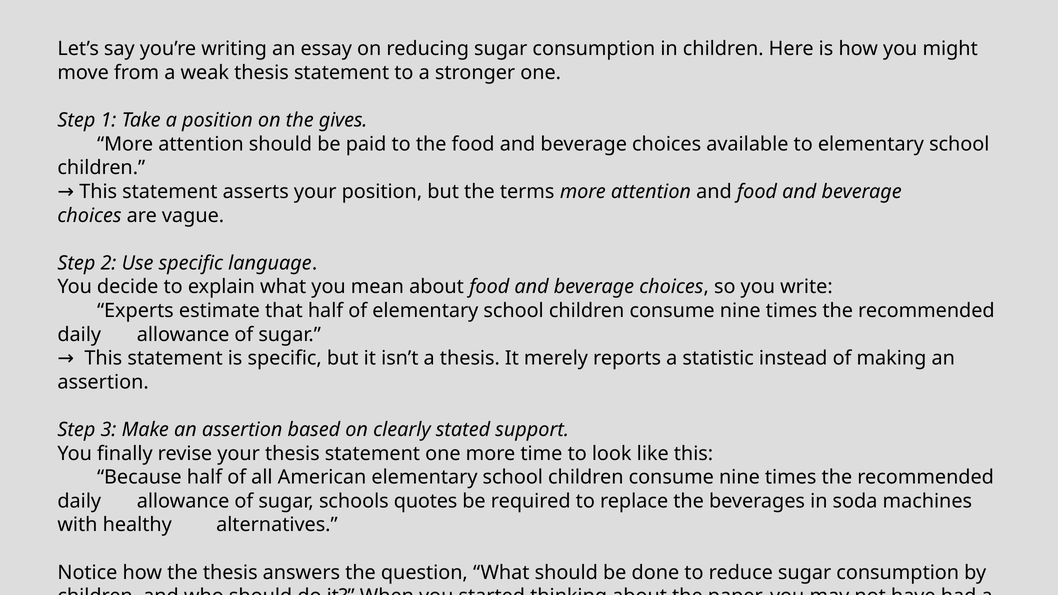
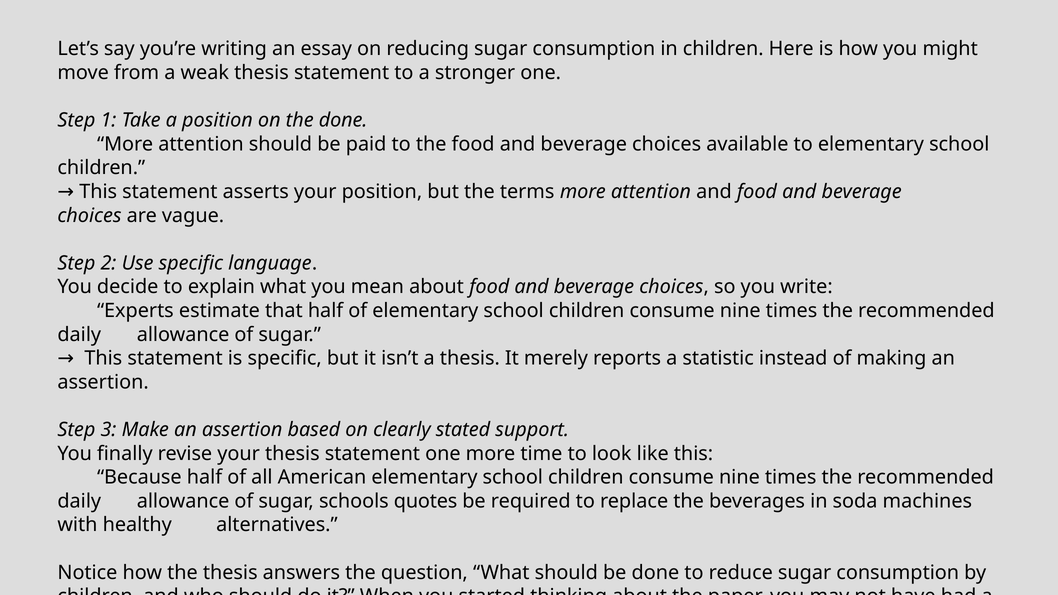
the gives: gives -> done (343, 120)
